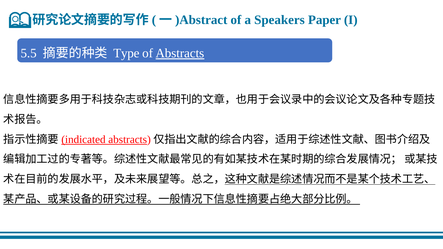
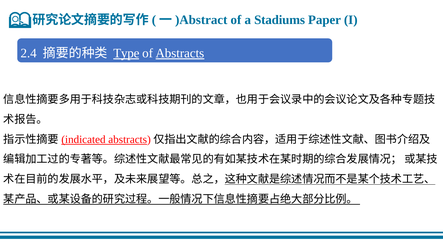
Speakers: Speakers -> Stadiums (280, 20)
5.5: 5.5 -> 2.4 (29, 53)
Type underline: none -> present (126, 53)
